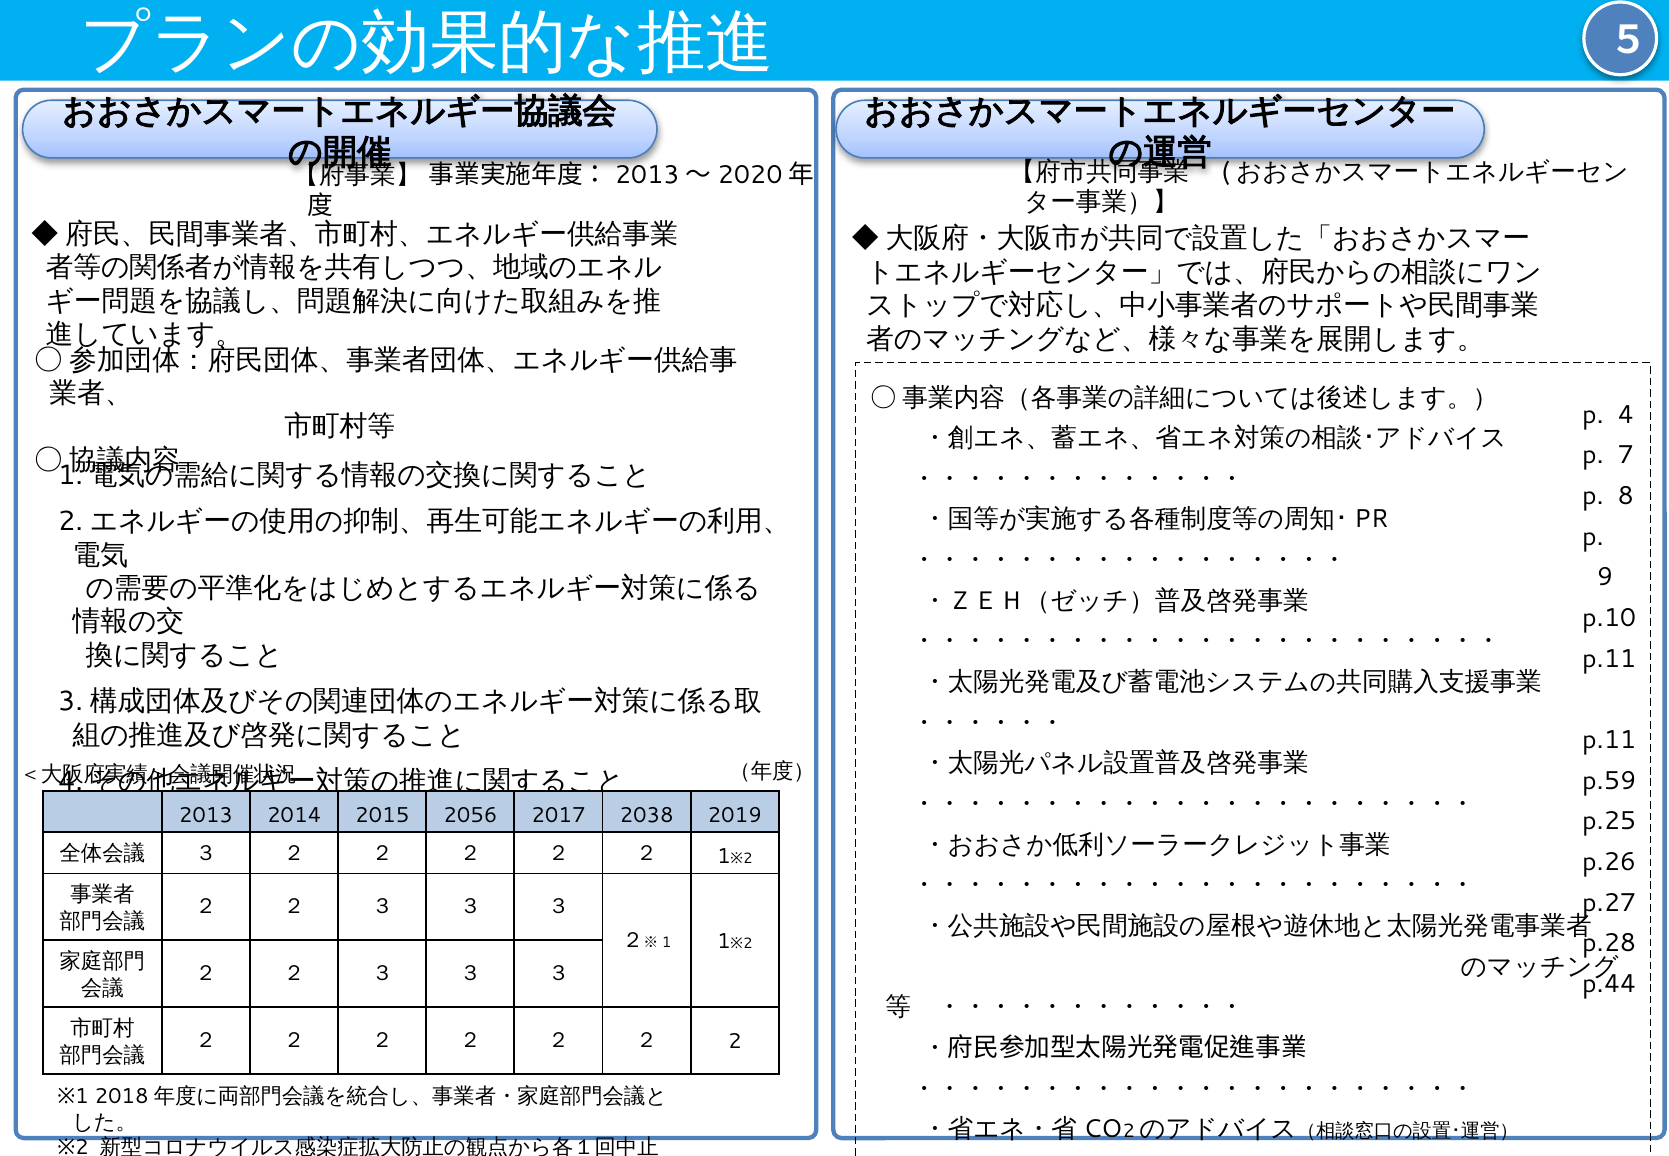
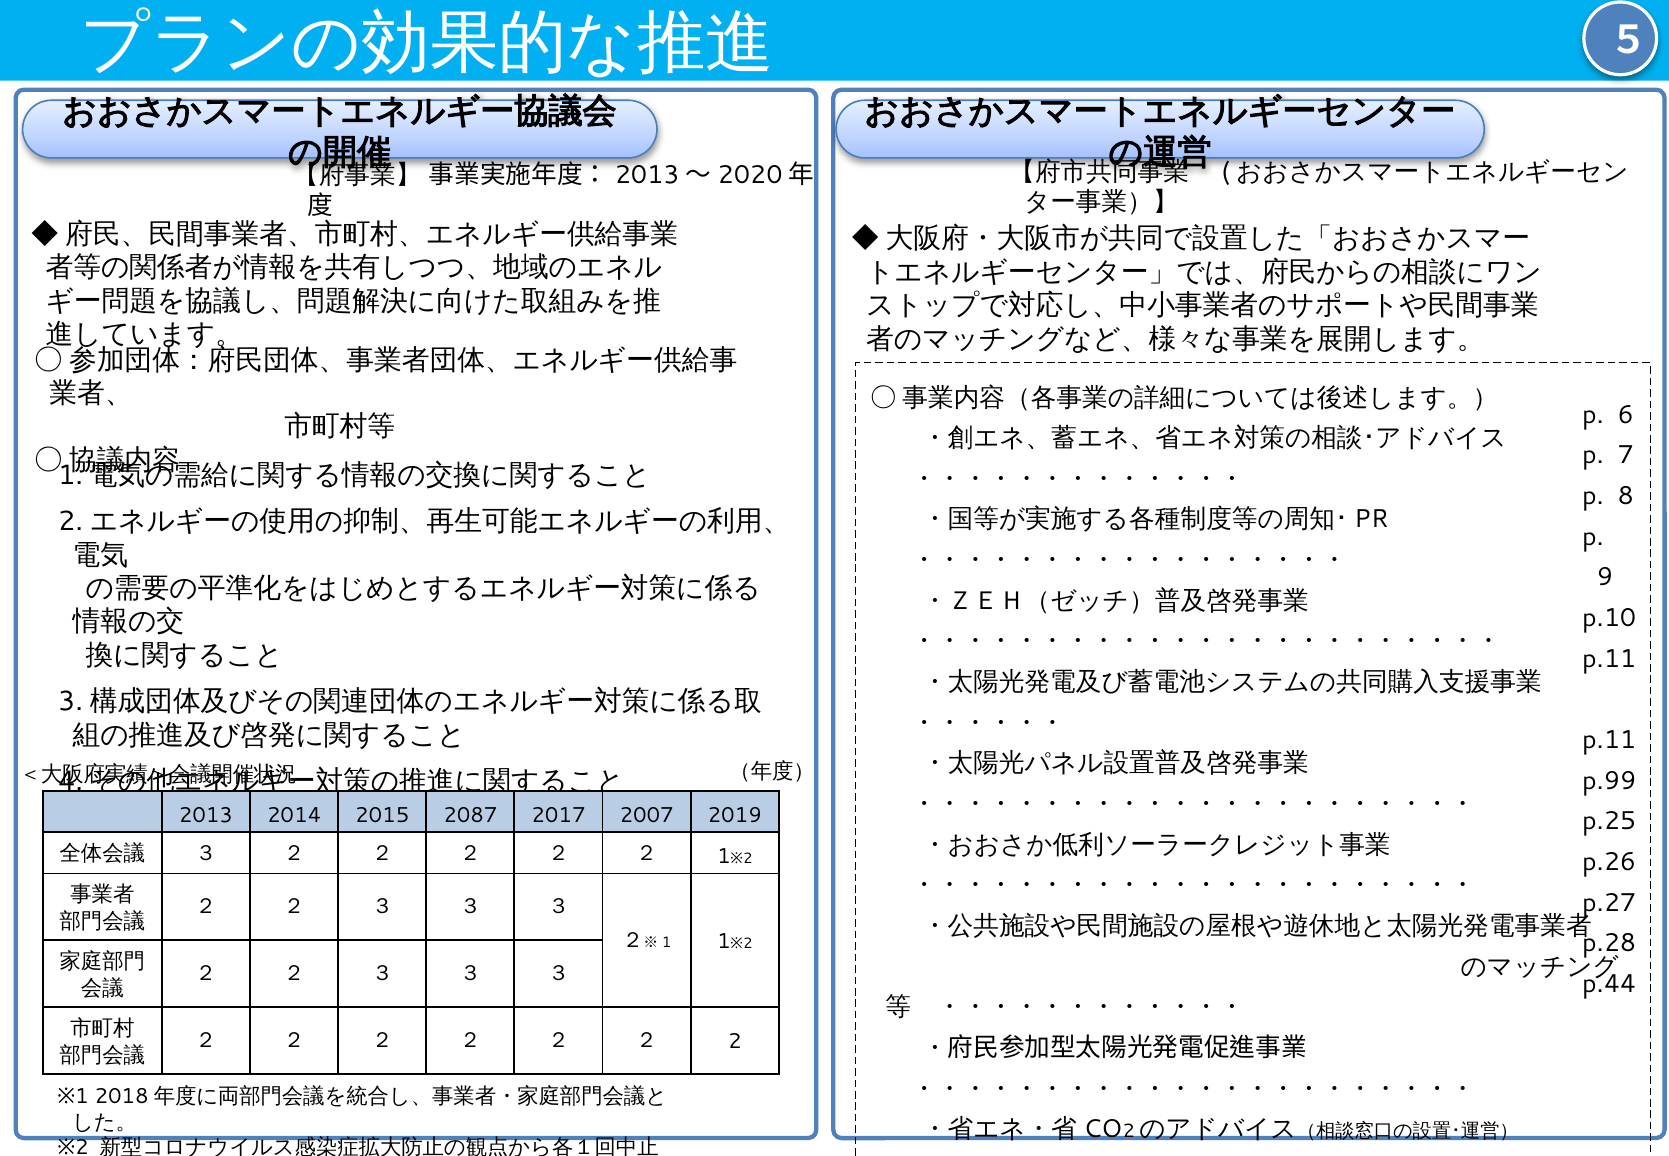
4: 4 -> 6 (1626, 415)
p.59: p.59 -> p.99 (1609, 780)
2056: 2056 -> 2087 (470, 815)
2038: 2038 -> 2007 (647, 815)
